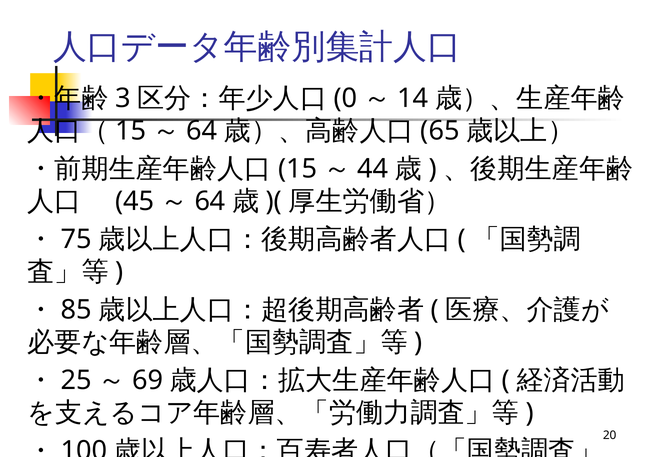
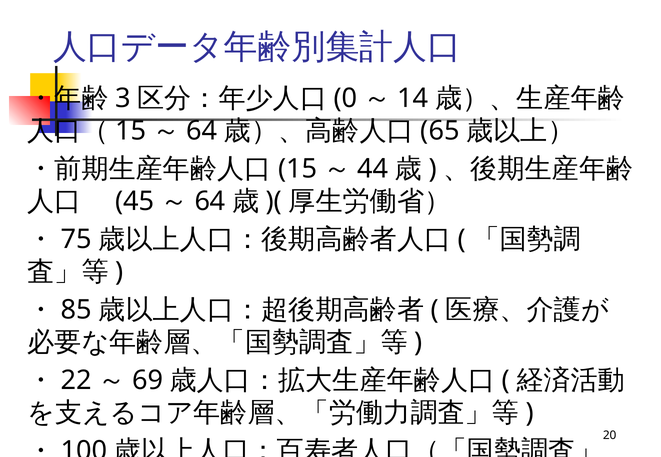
25: 25 -> 22 (76, 381)
